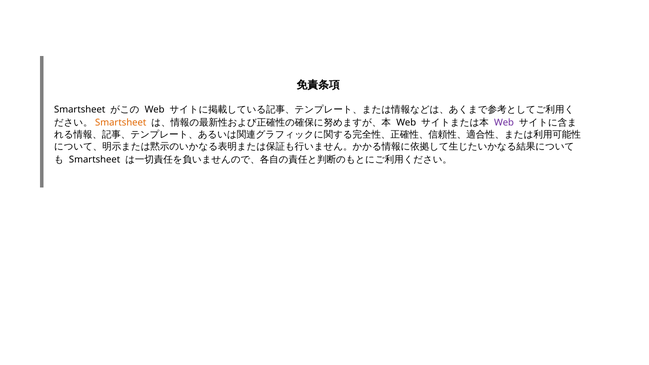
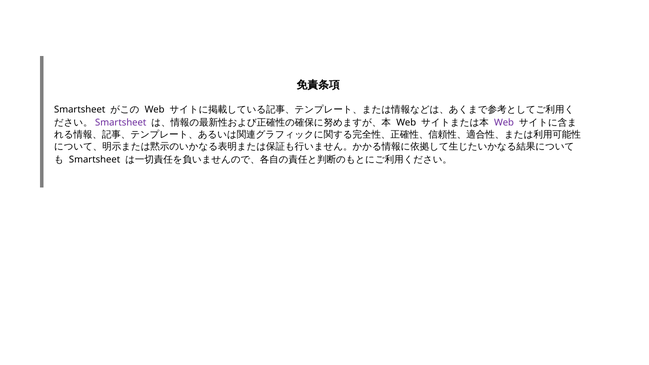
Smartsheet colour: orange -> purple (121, 122)
